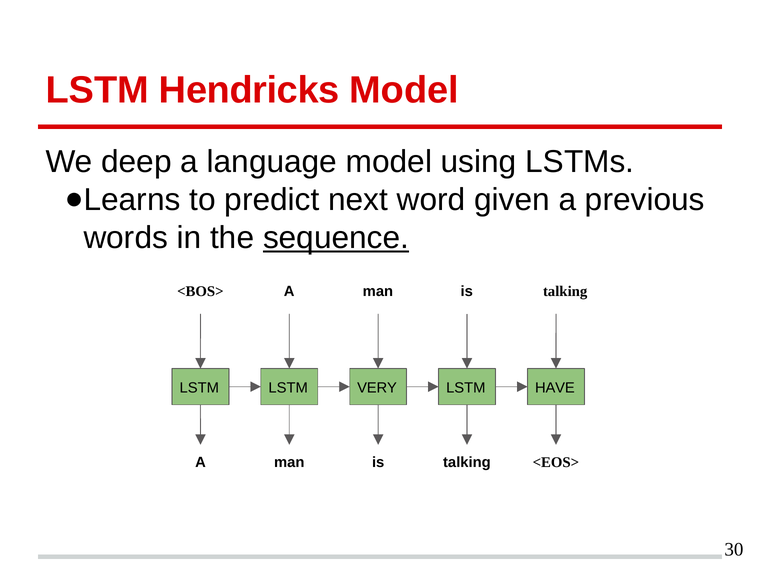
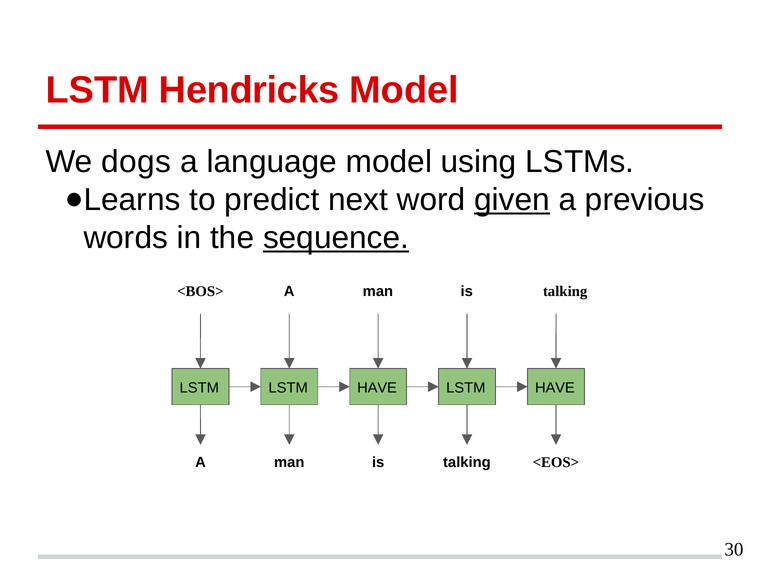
deep: deep -> dogs (136, 162)
given underline: none -> present (512, 200)
VERY: VERY -> HAVE (377, 388)
